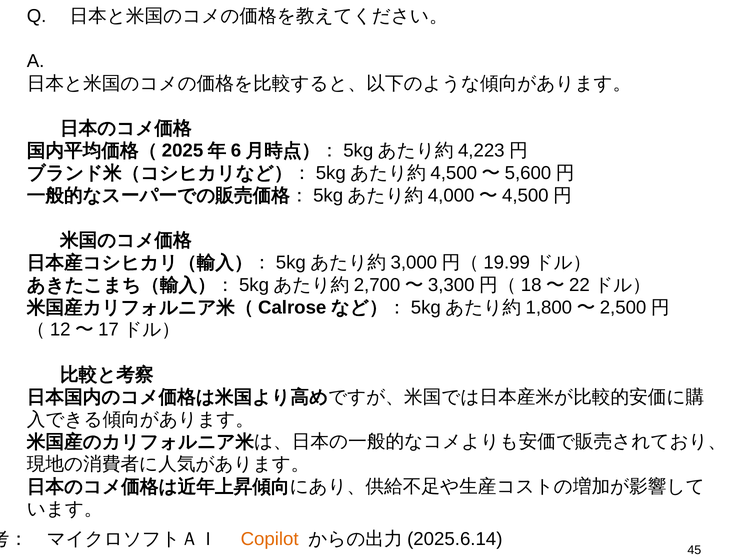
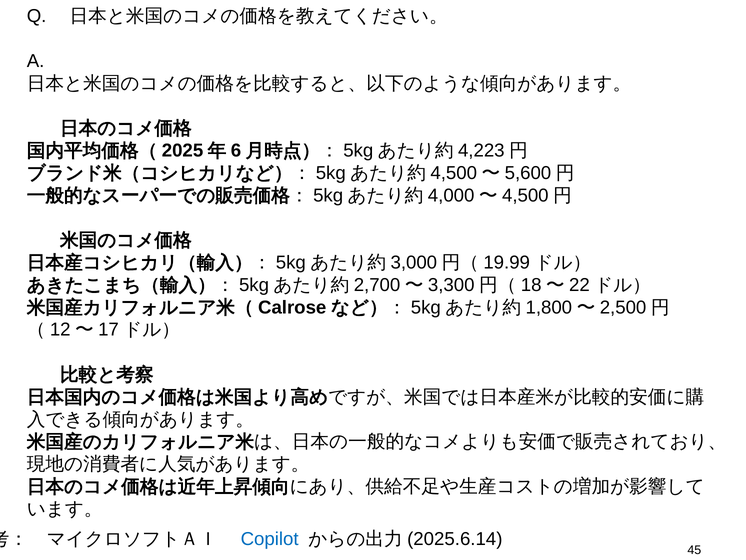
Copilot colour: orange -> blue (270, 538)
